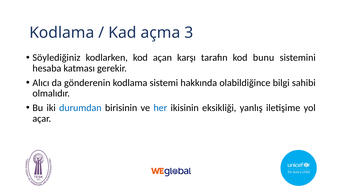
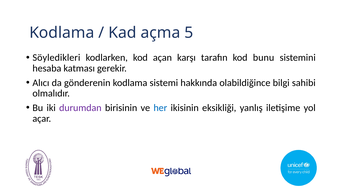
3: 3 -> 5 (189, 33)
Söylediğiniz: Söylediğiniz -> Söyledikleri (56, 58)
durumdan colour: blue -> purple (80, 108)
